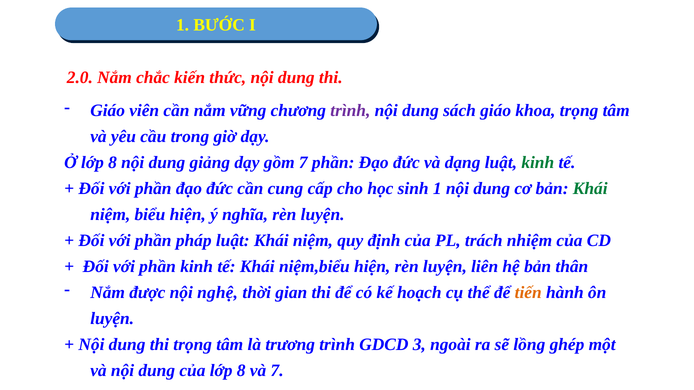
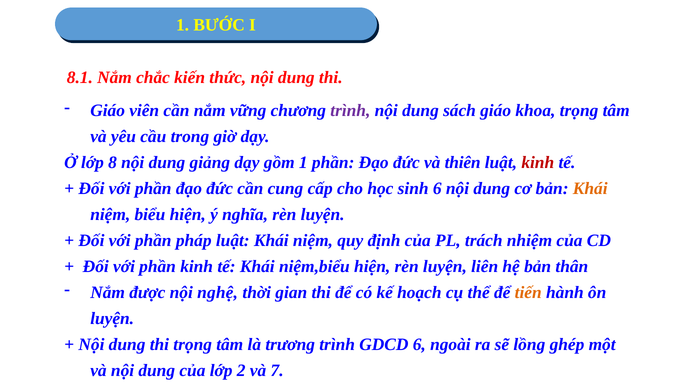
2.0: 2.0 -> 8.1 (80, 77)
gồm 7: 7 -> 1 (303, 163)
dạng: dạng -> thiên (463, 163)
kinh colour: green -> red (538, 163)
sinh 1: 1 -> 6 (437, 189)
Khái colour: green -> orange (590, 189)
GDCD 3: 3 -> 6 (419, 345)
của lớp 8: 8 -> 2 (241, 371)
